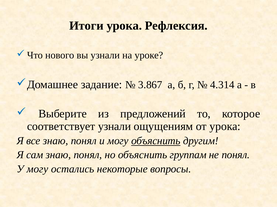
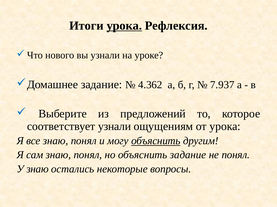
урока underline: none -> present (124, 26)
3.867: 3.867 -> 4.362 (150, 85)
4.314: 4.314 -> 7.937 (222, 85)
объяснить группам: группам -> задание (188, 155)
У могу: могу -> знаю (38, 169)
